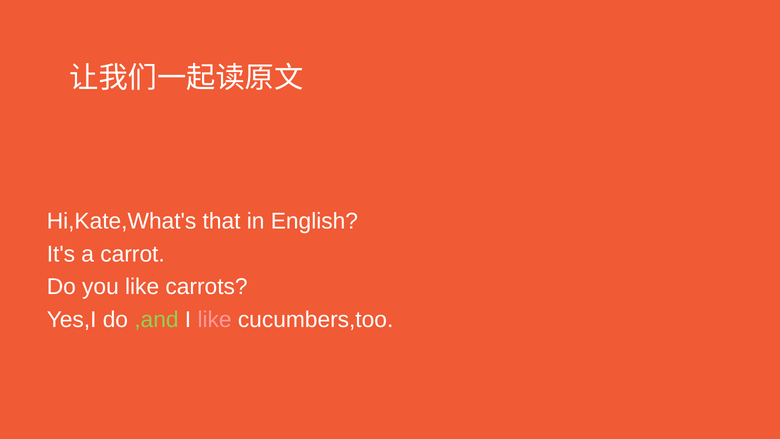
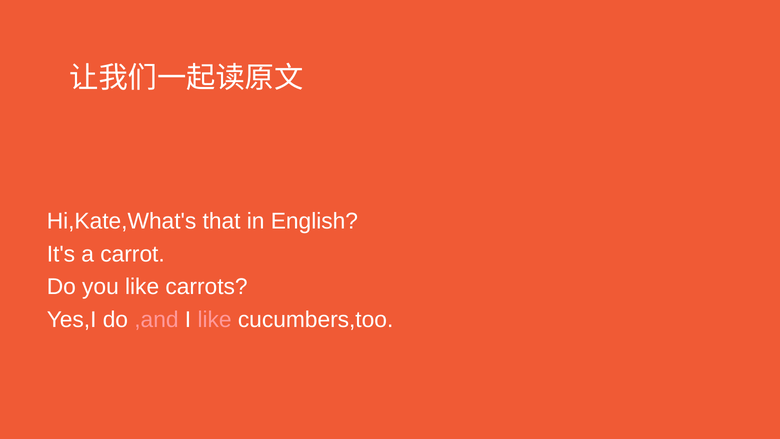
,and colour: light green -> pink (156, 319)
